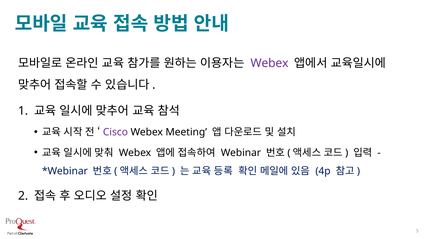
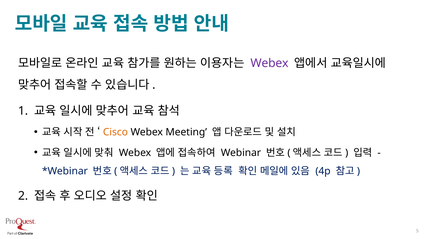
Cisco colour: purple -> orange (115, 133)
